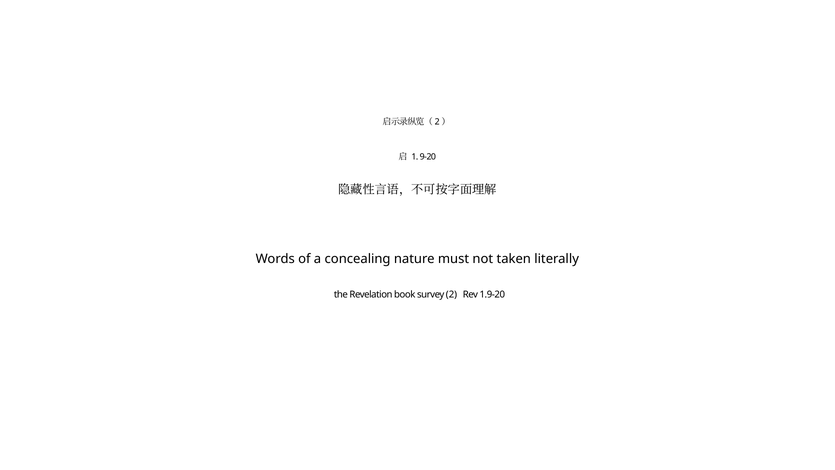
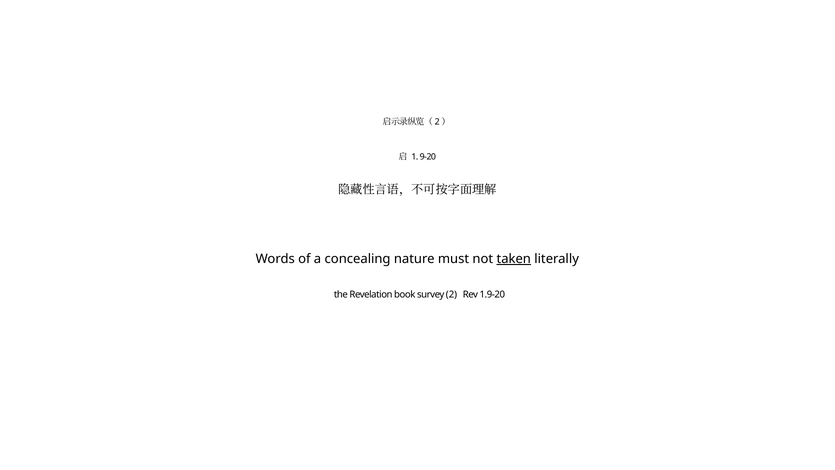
taken underline: none -> present (514, 259)
